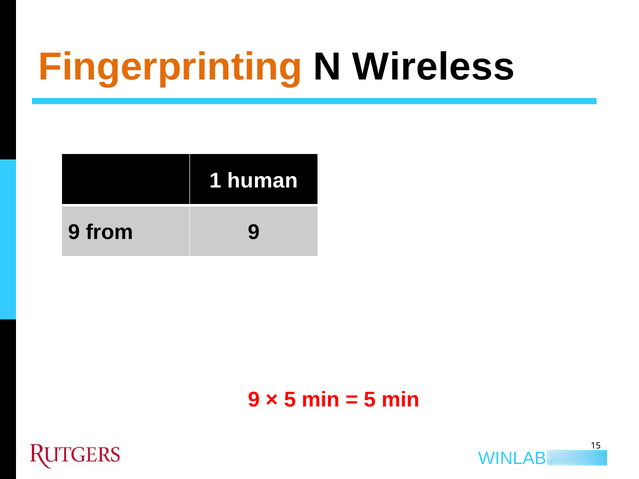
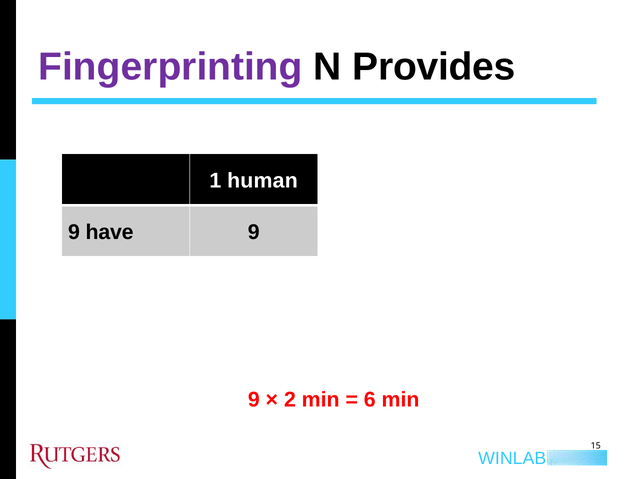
Fingerprinting colour: orange -> purple (170, 67)
Wireless: Wireless -> Provides (434, 67)
from: from -> have (110, 232)
5: 5 -> 2 (290, 400)
5: 5 -> 6 (370, 400)
